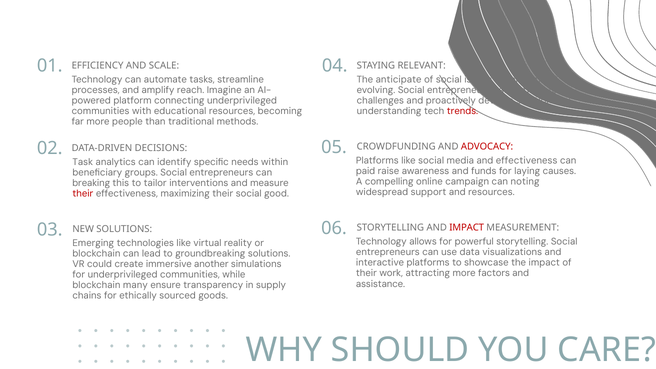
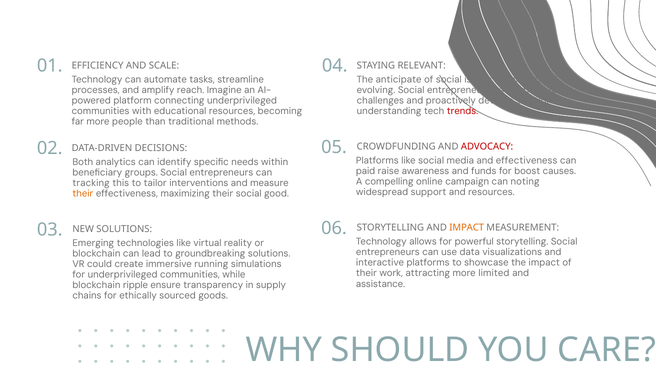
Task: Task -> Both (83, 162)
laying: laying -> boost (527, 171)
breaking: breaking -> tracking (91, 183)
their colour: red -> orange (83, 194)
IMPACT colour: red -> orange (467, 228)
another: another -> running (211, 264)
factors: factors -> limited (494, 273)
many: many -> ripple (135, 285)
